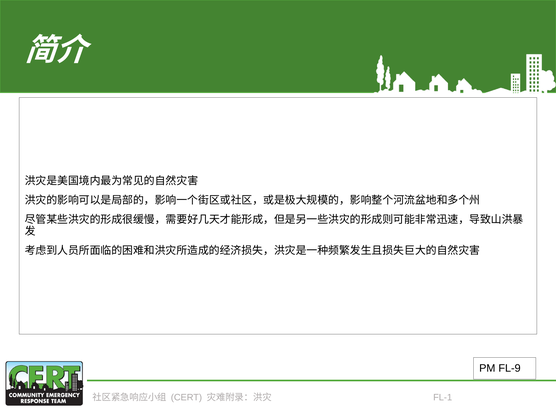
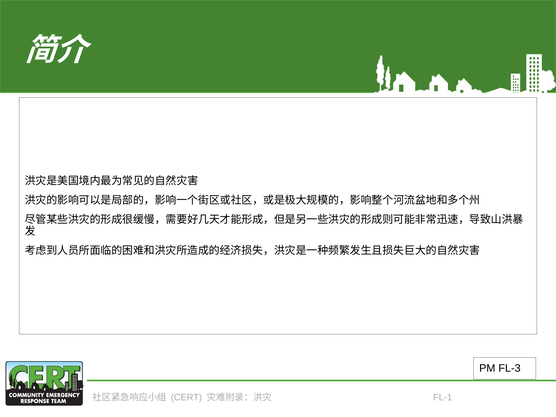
FL-9: FL-9 -> FL-3 (510, 368)
